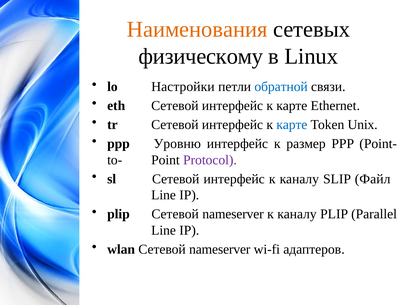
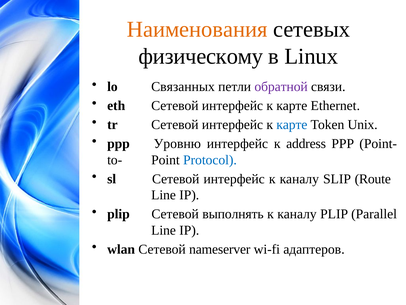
Настройки: Настройки -> Связанных (183, 87)
обратной colour: blue -> purple (281, 87)
размер: размер -> address (306, 143)
Protocol colour: purple -> blue (210, 160)
Файл: Файл -> Route (373, 179)
plip Сетевой nameserver: nameserver -> выполнять (233, 214)
